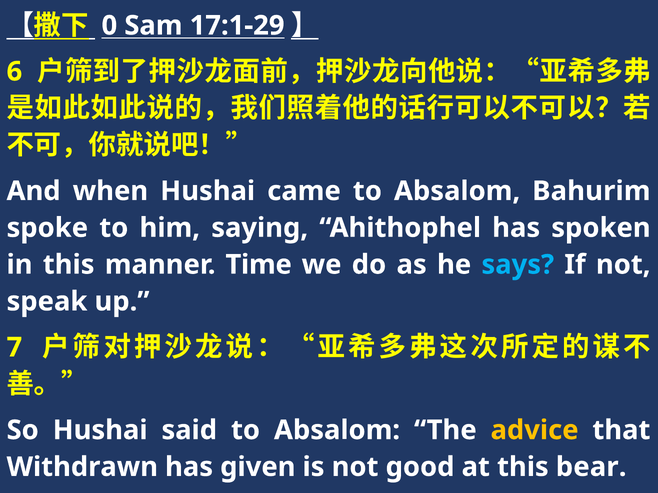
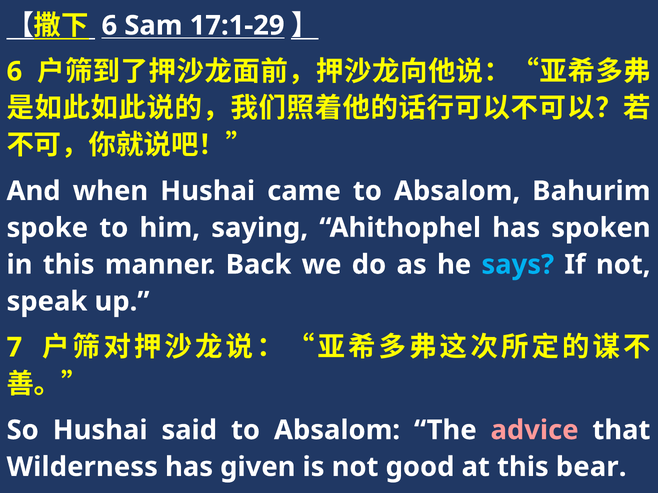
0: 0 -> 6 (109, 26)
Time: Time -> Back (259, 265)
advice colour: yellow -> pink (535, 431)
Withdrawn: Withdrawn -> Wilderness (82, 467)
